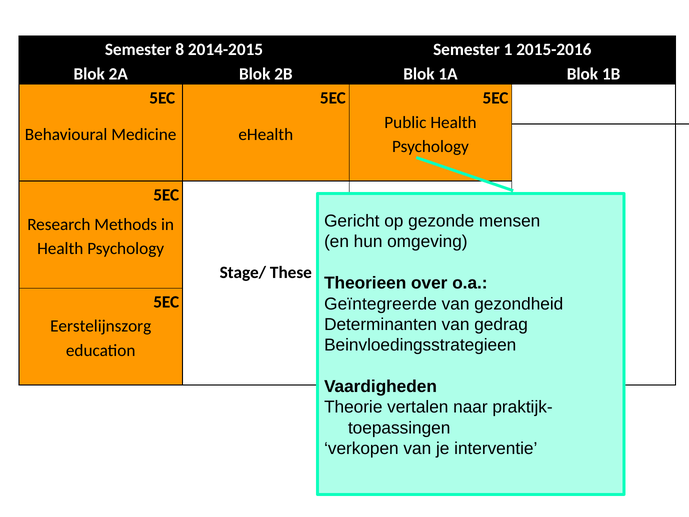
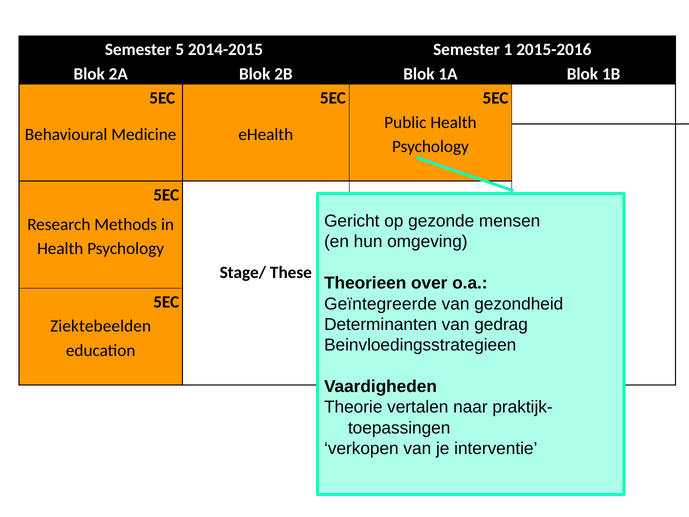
8: 8 -> 5 (180, 50)
Eerstelijnszorg: Eerstelijnszorg -> Ziektebeelden (101, 326)
